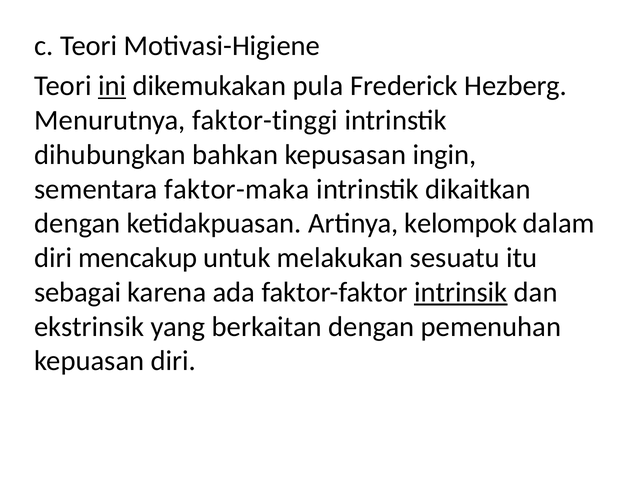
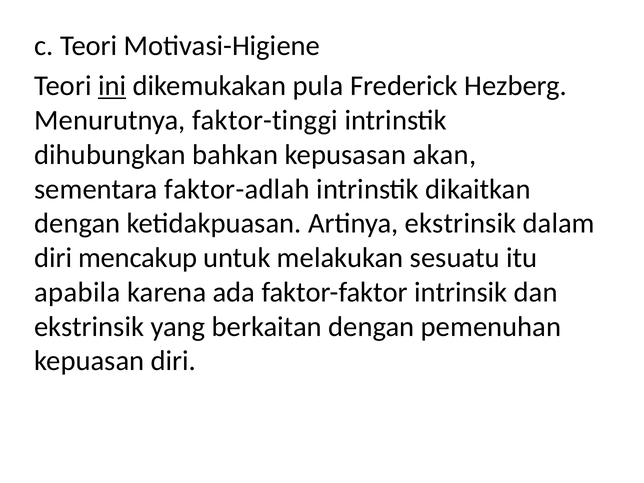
ingin: ingin -> akan (444, 155)
faktor-maka: faktor-maka -> faktor-adlah (237, 189)
Artinya kelompok: kelompok -> ekstrinsik (461, 223)
sebagai: sebagai -> apabila (77, 292)
intrinsik underline: present -> none (461, 292)
